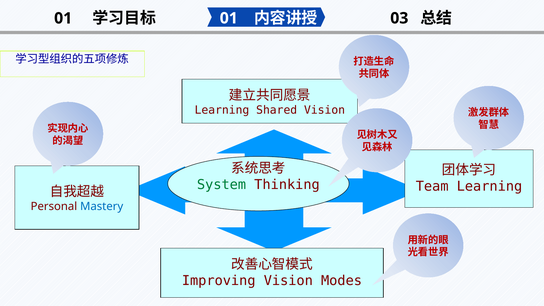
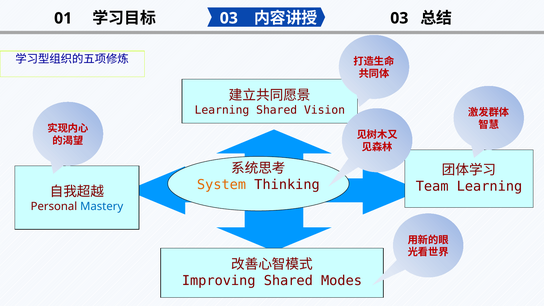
01: 01 -> 03 (229, 18)
System colour: green -> orange (222, 185)
Improving Vision: Vision -> Shared (288, 281)
